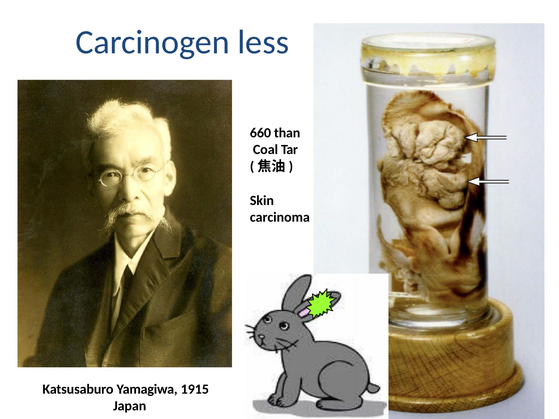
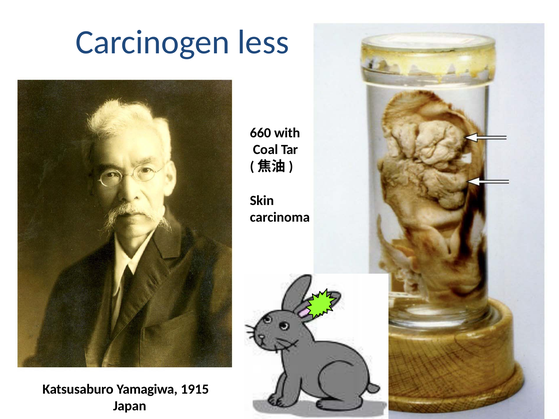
than: than -> with (287, 133)
